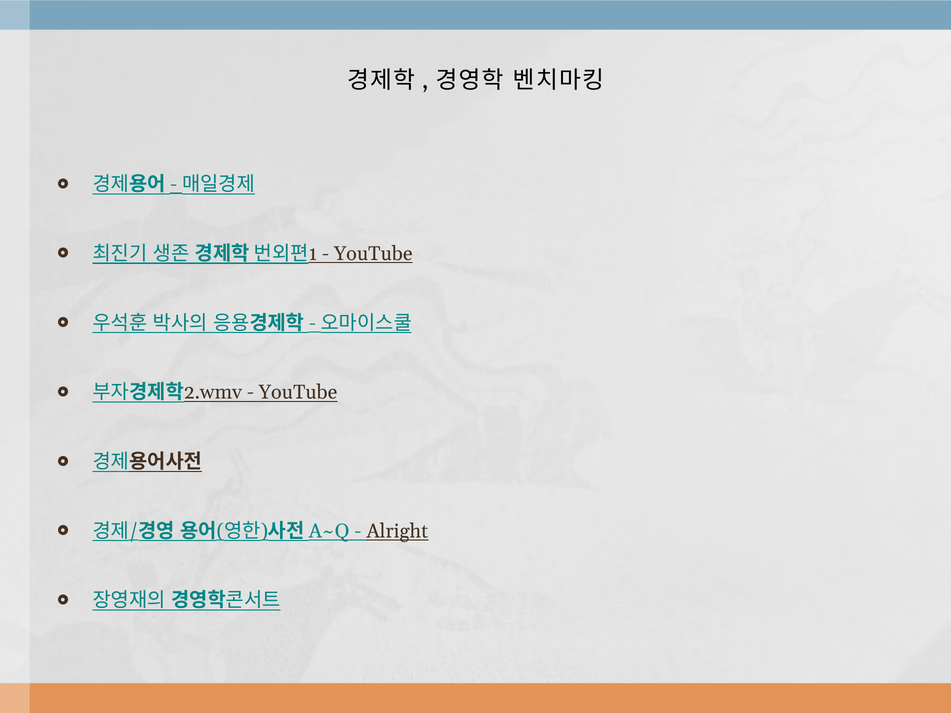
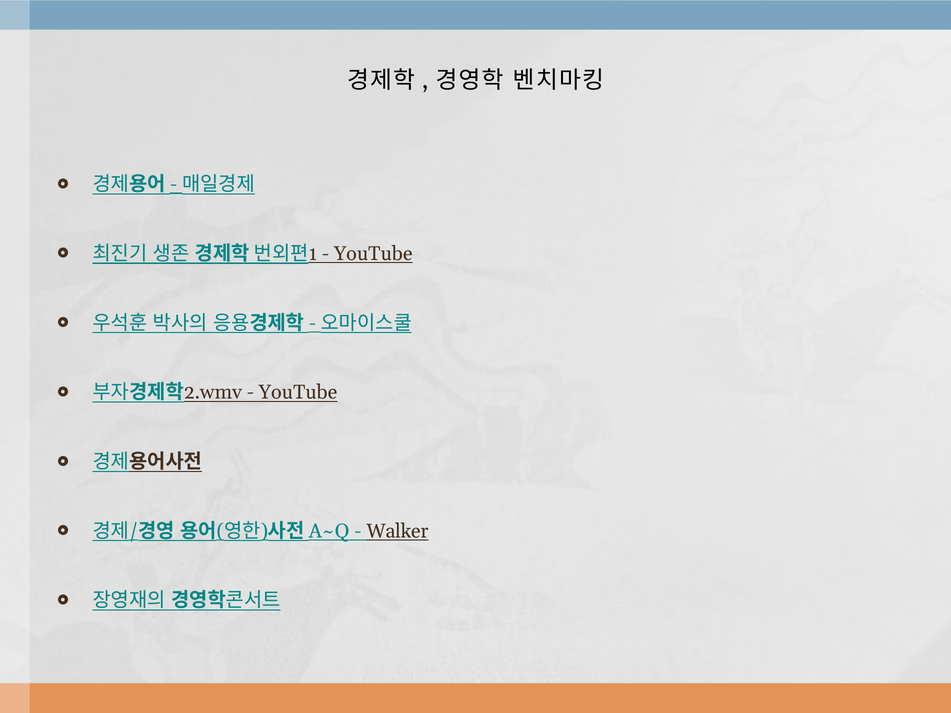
Alright: Alright -> Walker (397, 531)
